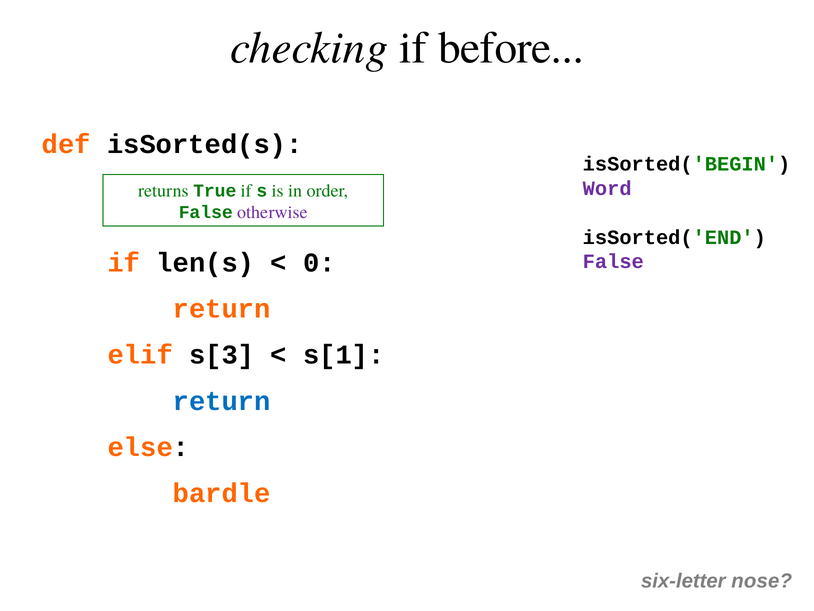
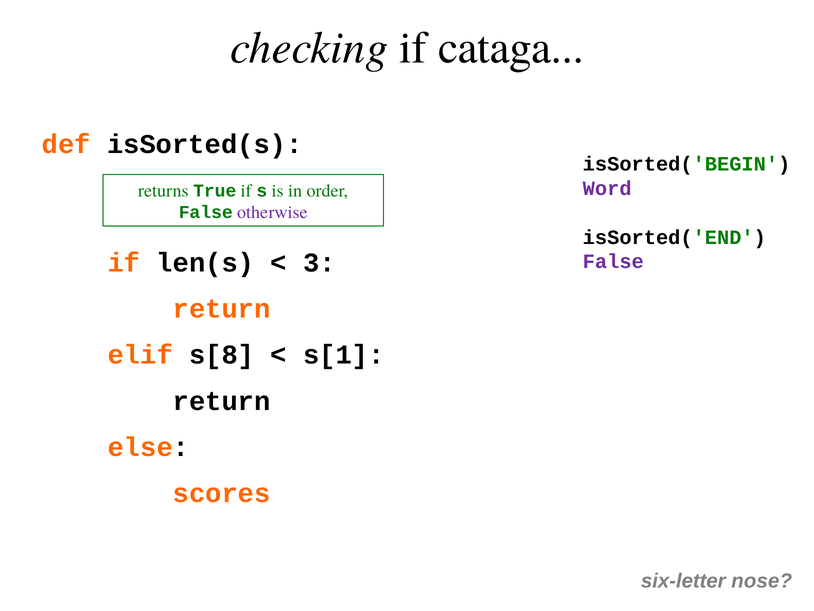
before: before -> cataga (511, 48)
0: 0 -> 3 (319, 262)
s[3: s[3 -> s[8 (222, 355)
return colour: blue -> black (222, 401)
bardle: bardle -> scores (222, 493)
